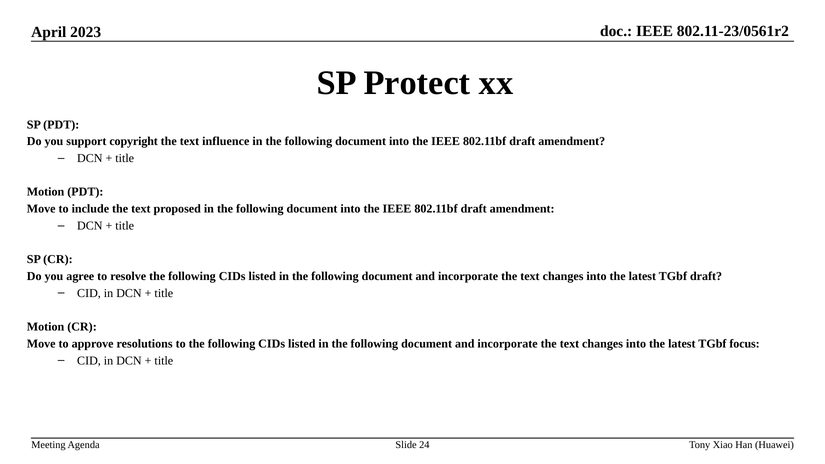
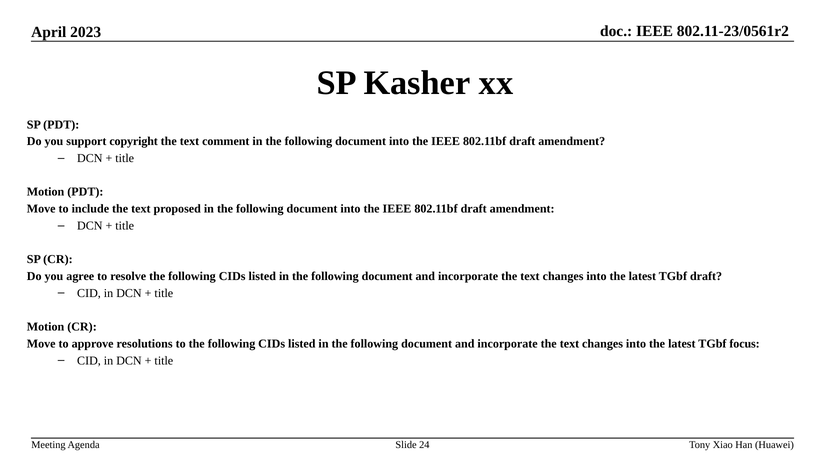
Protect: Protect -> Kasher (417, 83)
influence: influence -> comment (226, 141)
